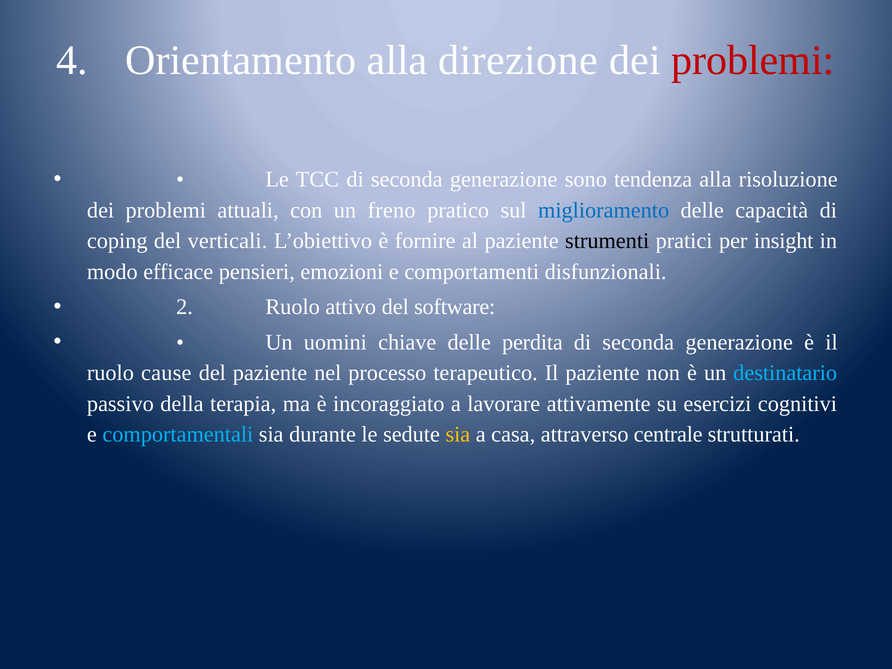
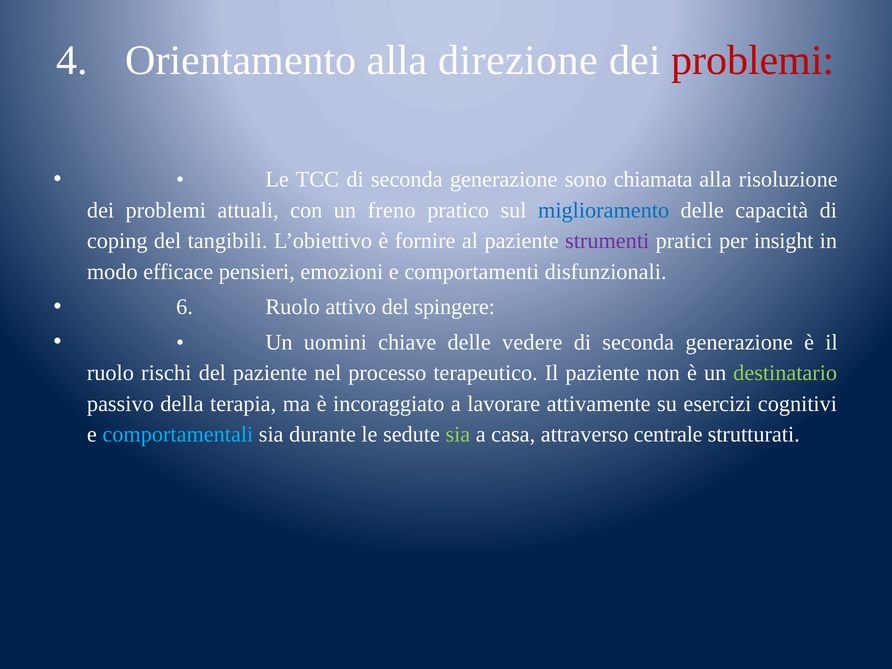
tendenza: tendenza -> chiamata (653, 180)
verticali: verticali -> tangibili (228, 241)
strumenti colour: black -> purple (607, 241)
2: 2 -> 6 (185, 307)
software: software -> spingere (455, 307)
perdita: perdita -> vedere (532, 342)
cause: cause -> rischi (166, 373)
destinatario colour: light blue -> light green (785, 373)
sia colour: yellow -> light green (458, 435)
